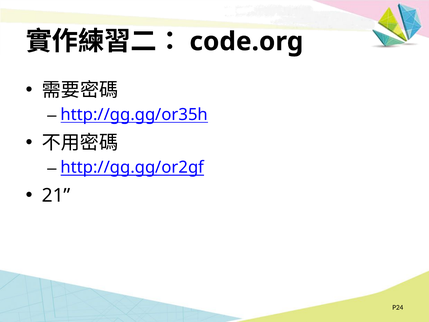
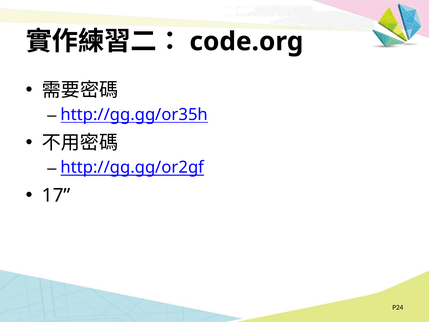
21: 21 -> 17 (56, 195)
